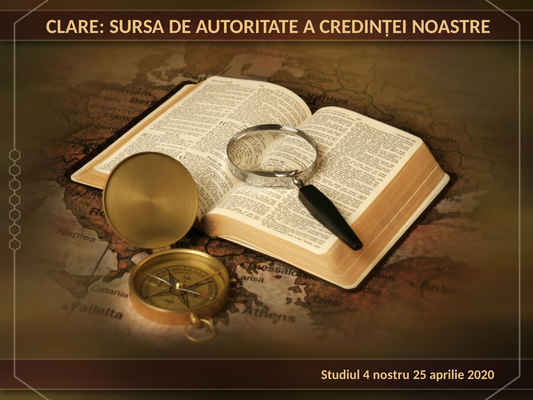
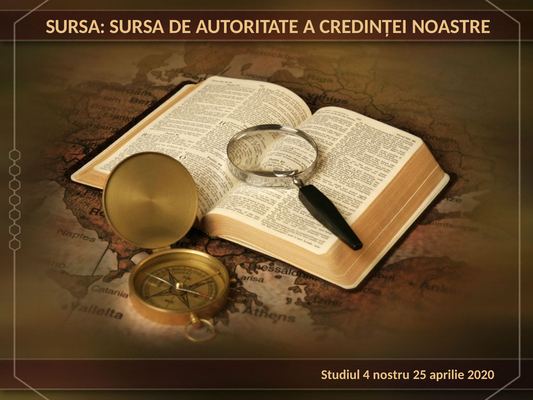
CLARE: CLARE -> SURSA (76, 27)
